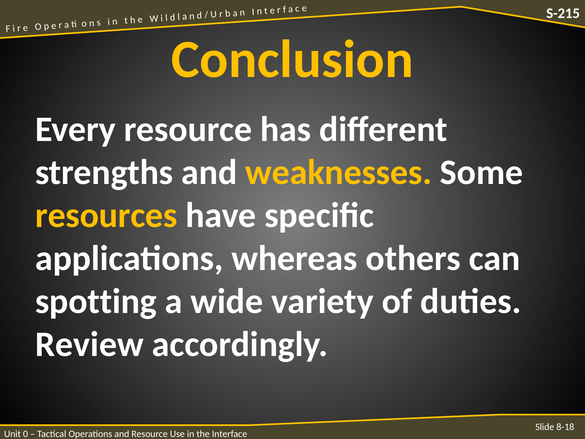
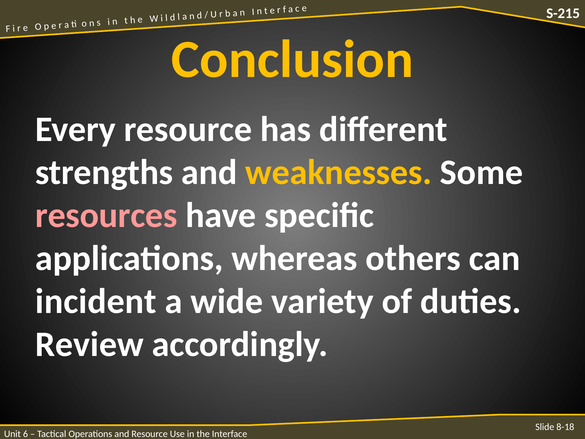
resources colour: yellow -> pink (106, 215)
spotting: spotting -> incident (96, 301)
0: 0 -> 6 (25, 434)
